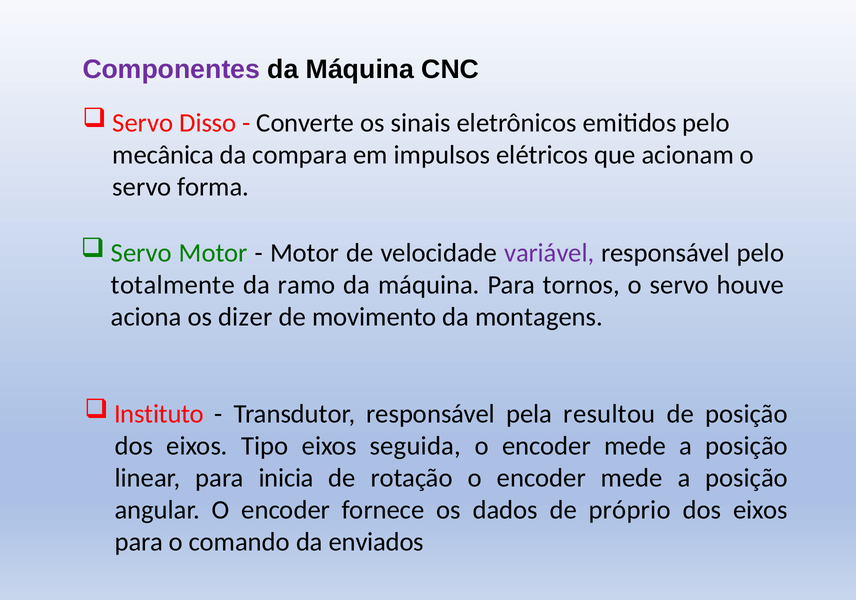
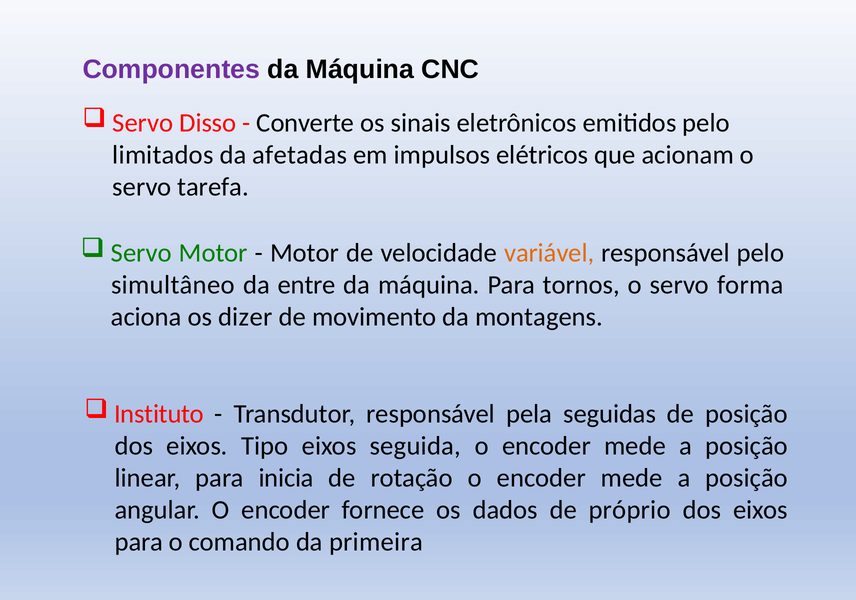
mecânica: mecânica -> limitados (163, 155)
compara: compara -> afetadas (300, 155)
forma: forma -> tarefa (213, 187)
variável colour: purple -> orange (549, 253)
totalmente: totalmente -> simultâneo (173, 285)
ramo: ramo -> entre (307, 285)
houve: houve -> forma (750, 285)
resultou: resultou -> seguidas (610, 414)
enviados: enviados -> primeira (376, 542)
